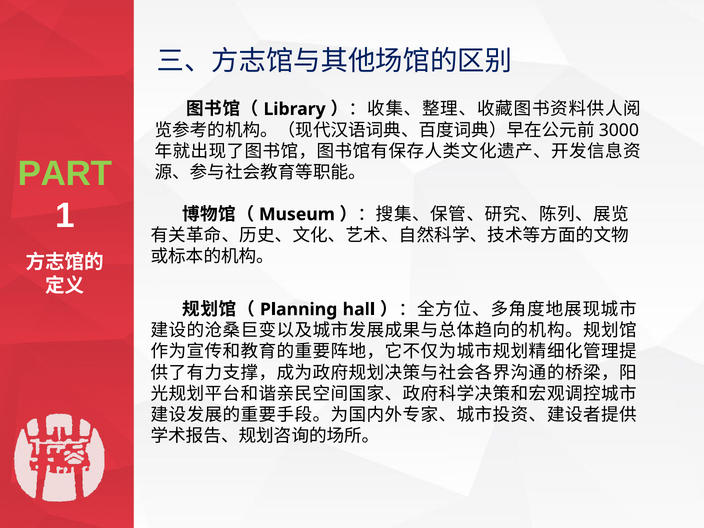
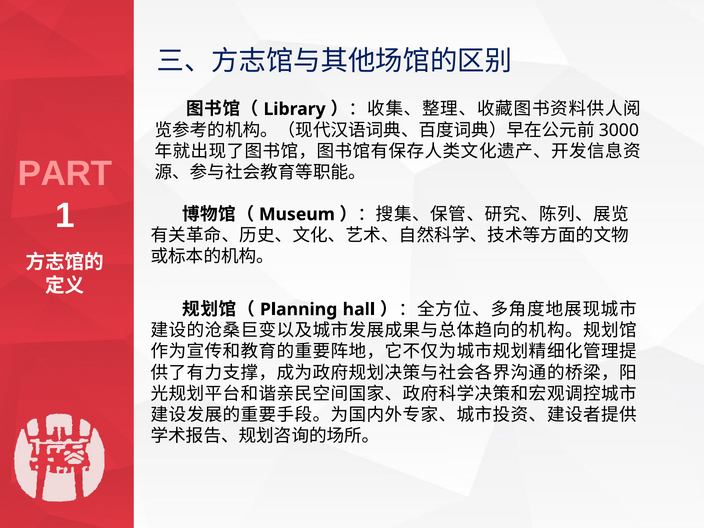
PART colour: light green -> pink (65, 173)
